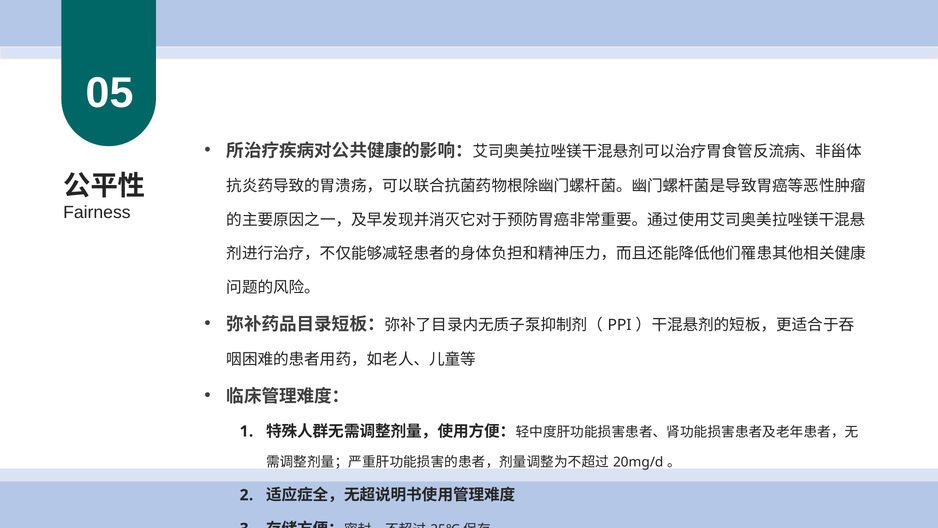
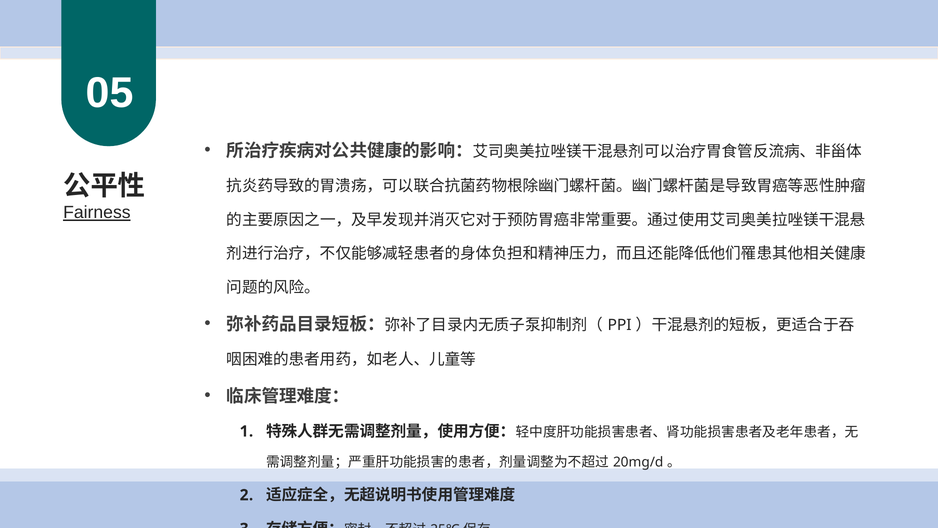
Fairness underline: none -> present (97, 213)
